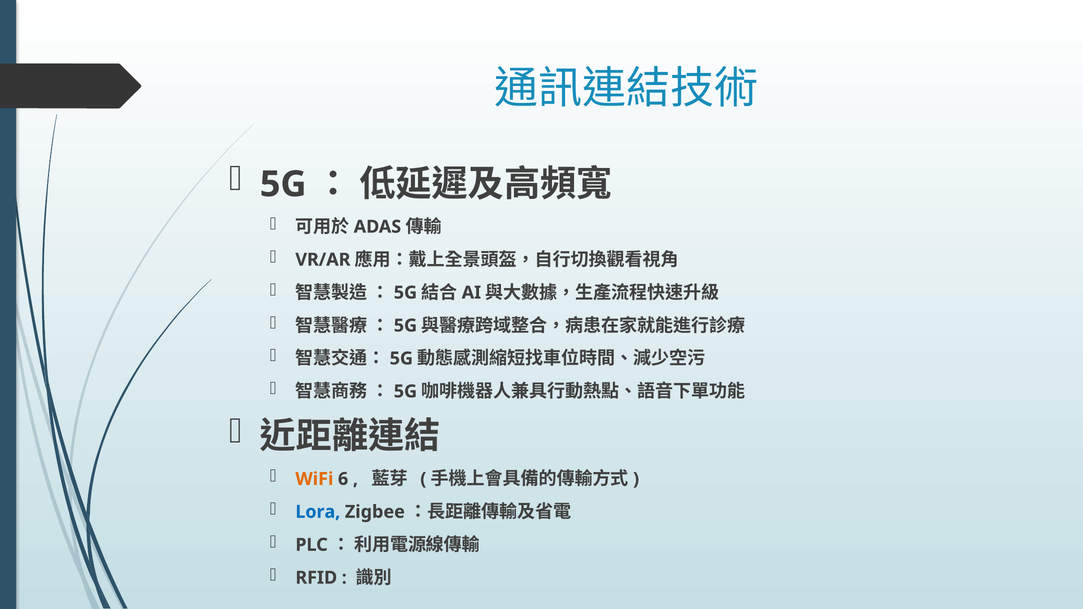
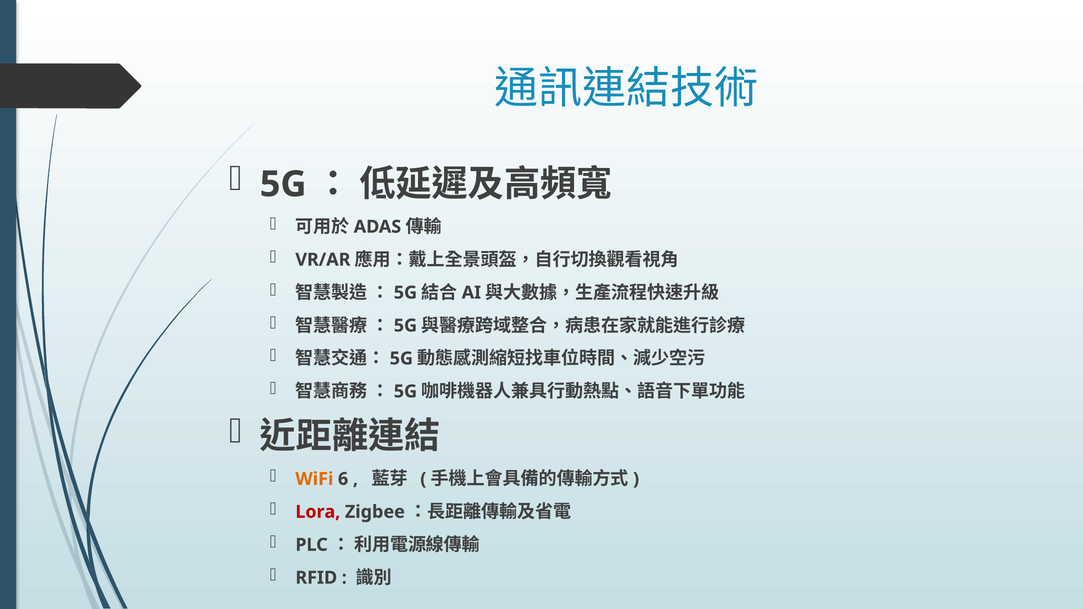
Lora colour: blue -> red (318, 512)
